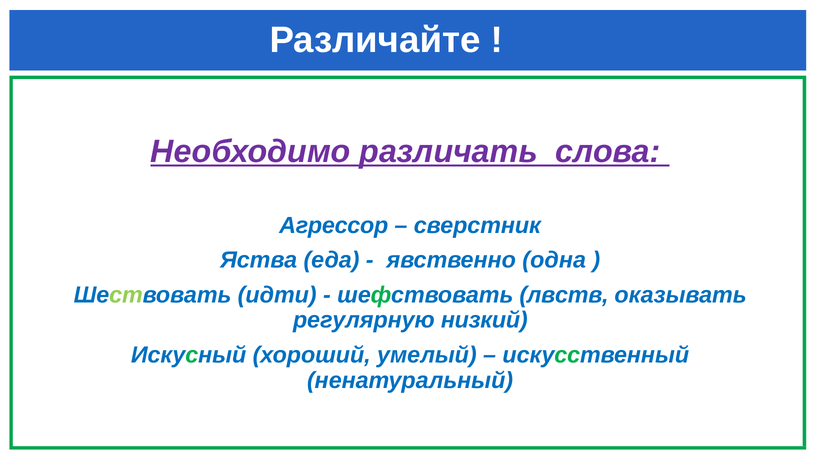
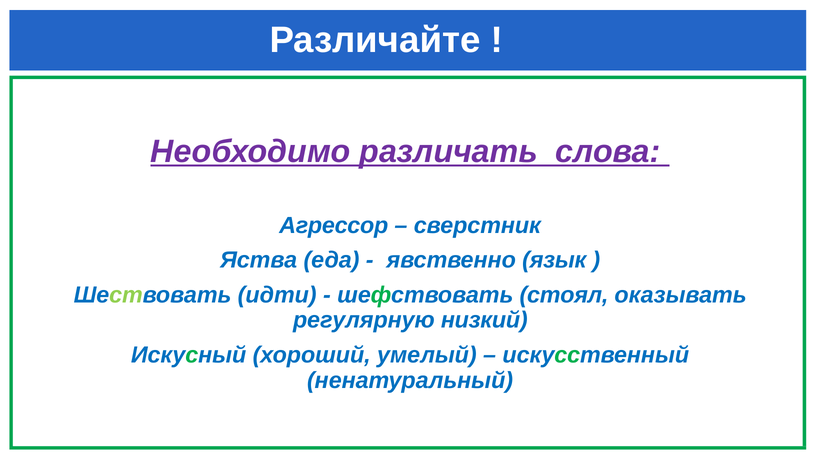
одна: одна -> язык (554, 260)
лвств: лвств -> стоял (564, 295)
